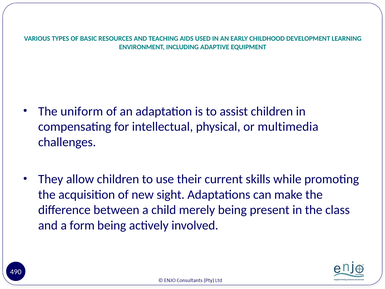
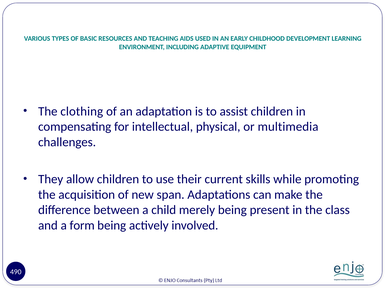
uniform: uniform -> clothing (82, 111)
sight: sight -> span (171, 194)
